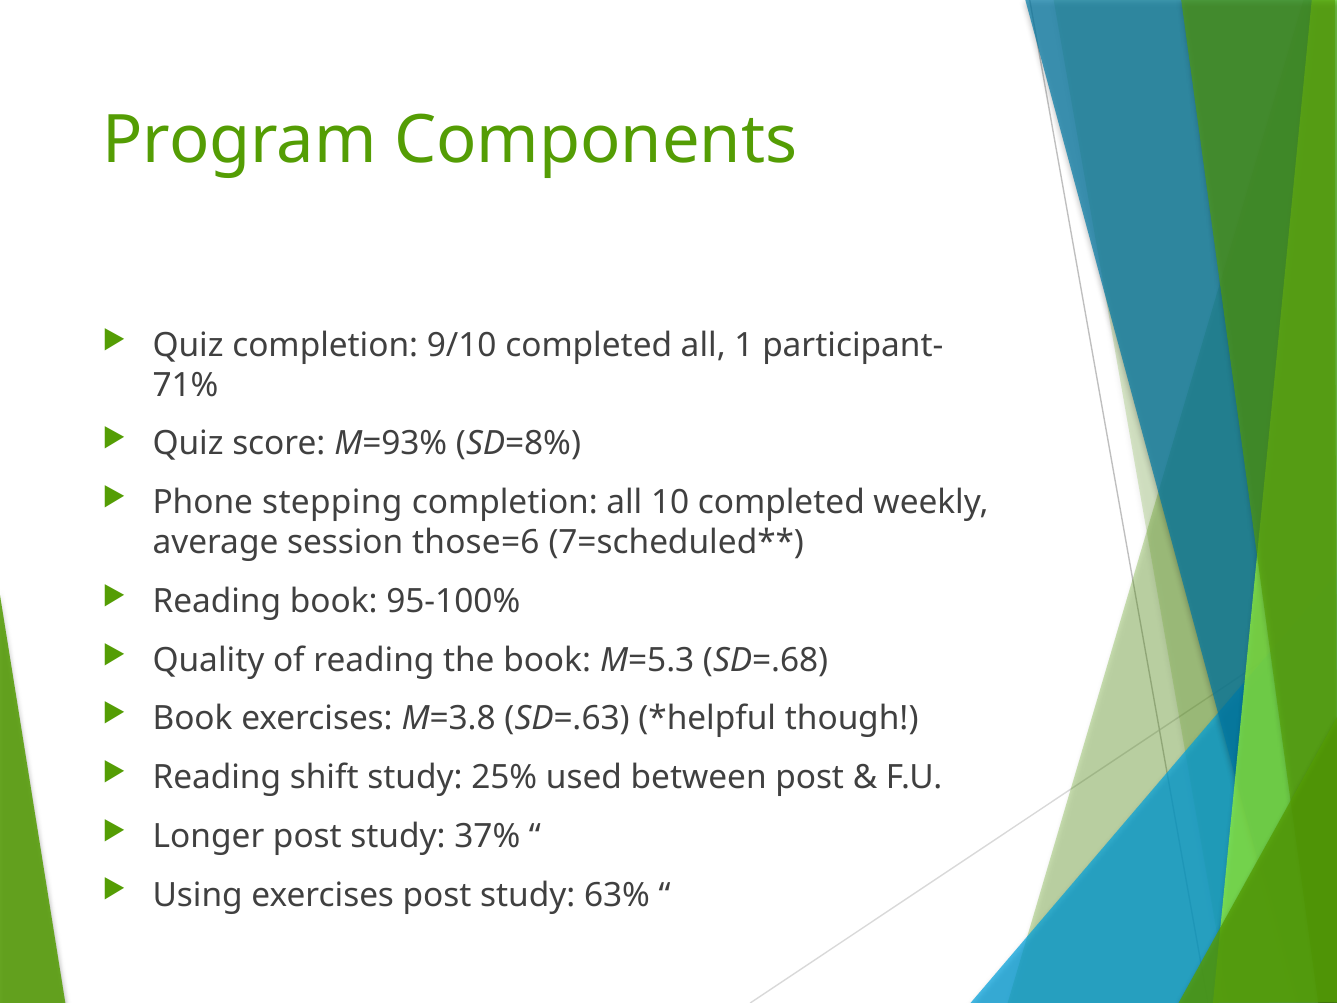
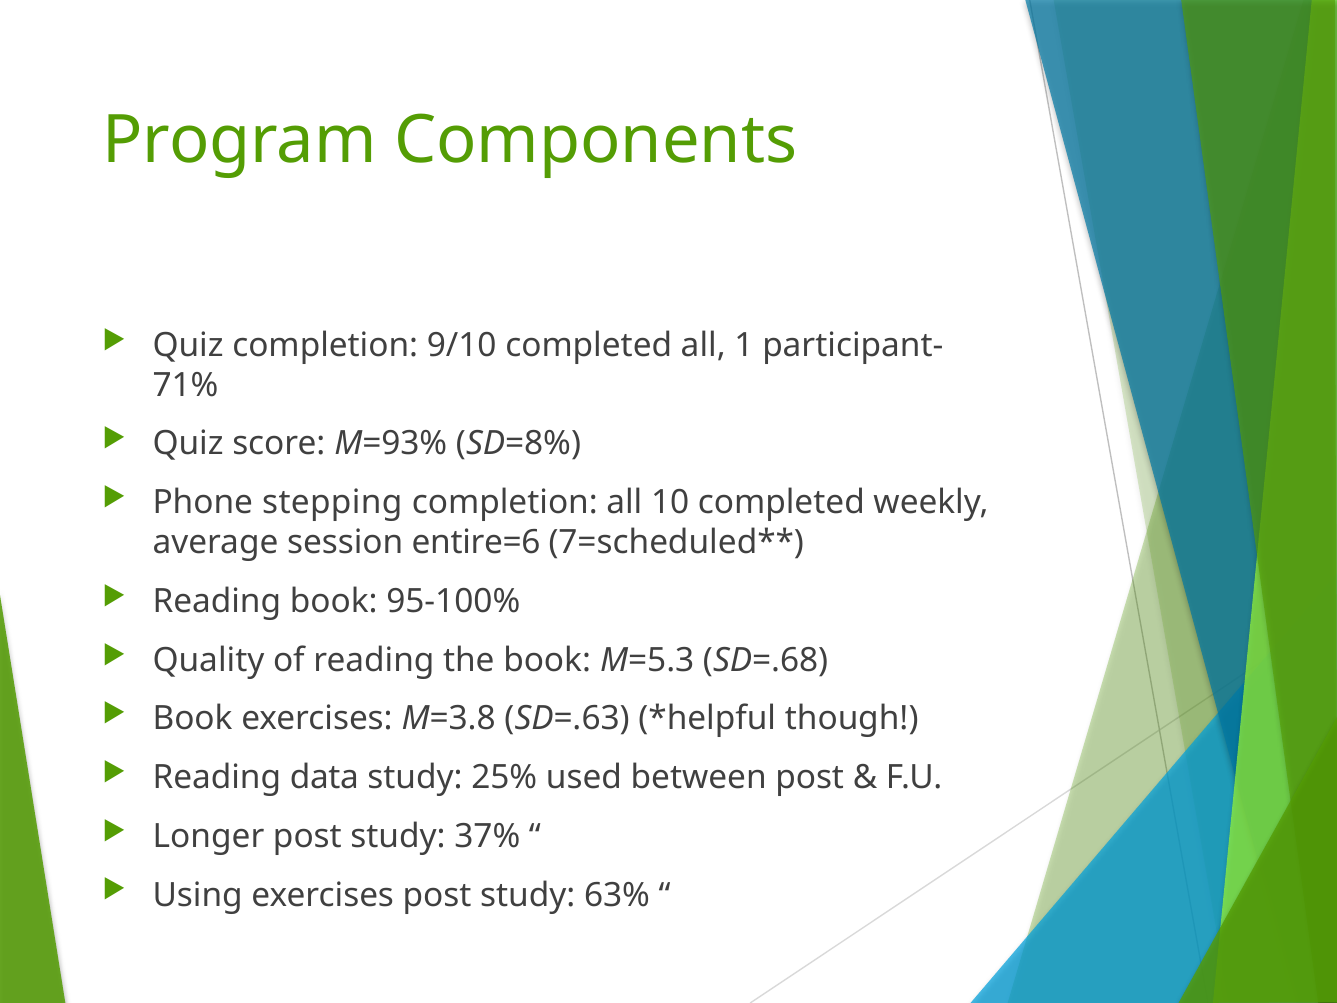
those=6: those=6 -> entire=6 (476, 543)
shift: shift -> data (324, 777)
